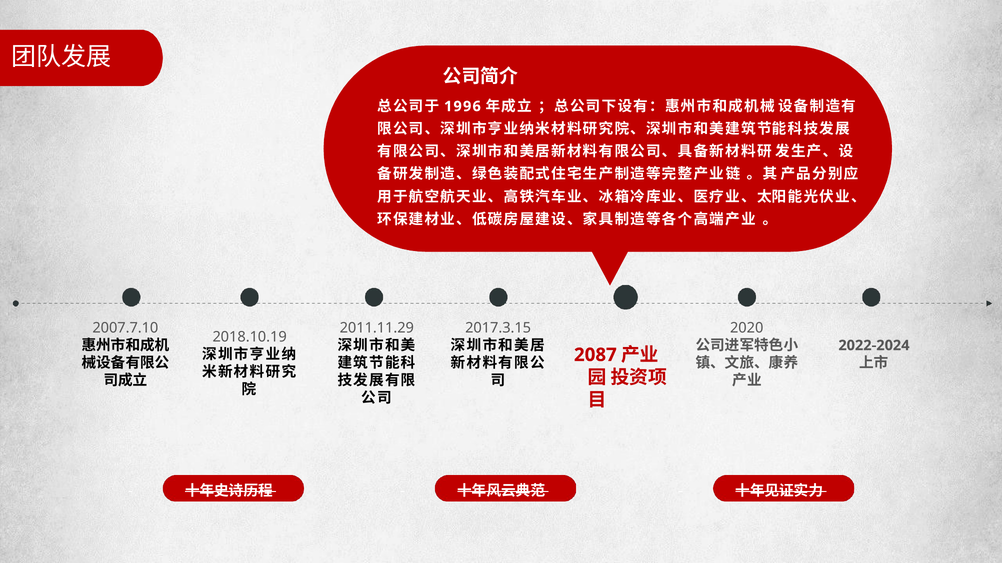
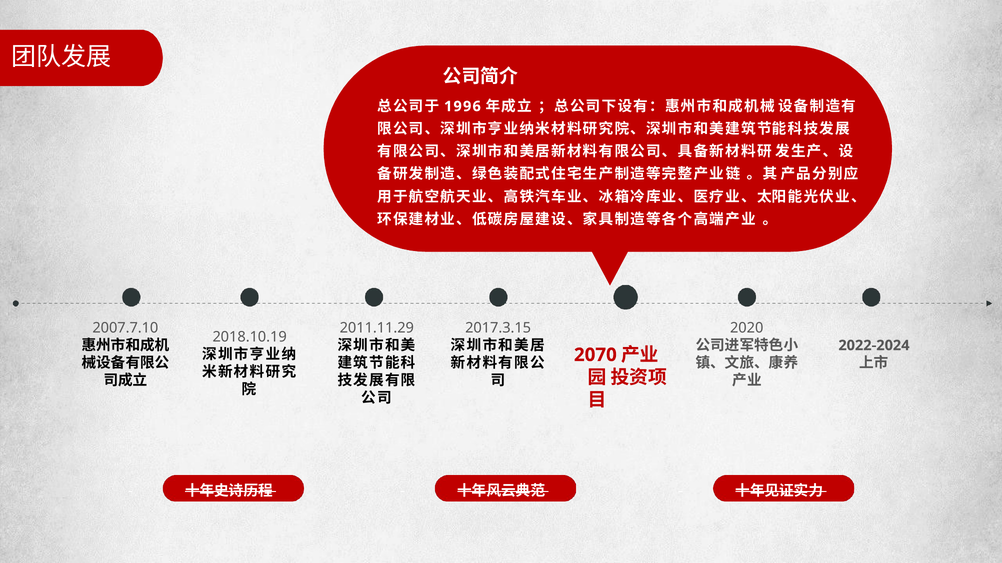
2087: 2087 -> 2070 (595, 355)
